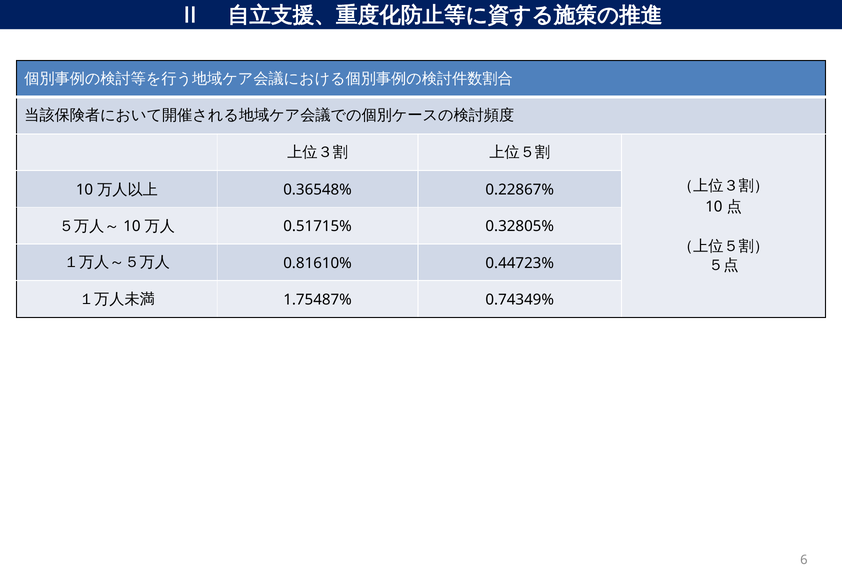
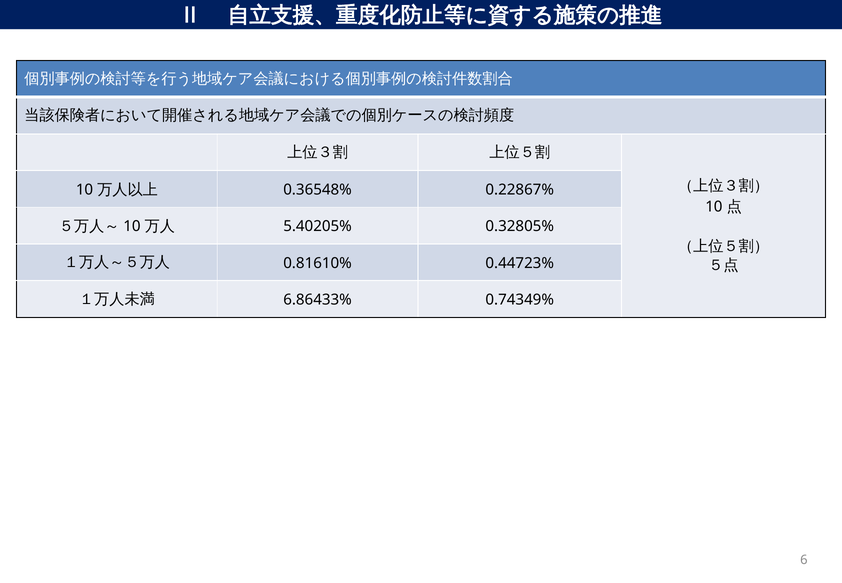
0.51715%: 0.51715% -> 5.40205% (318, 227)
1.75487%: 1.75487% -> 6.86433% (318, 300)
